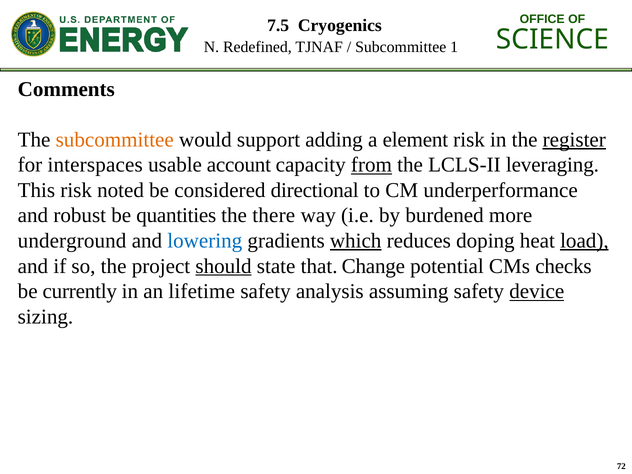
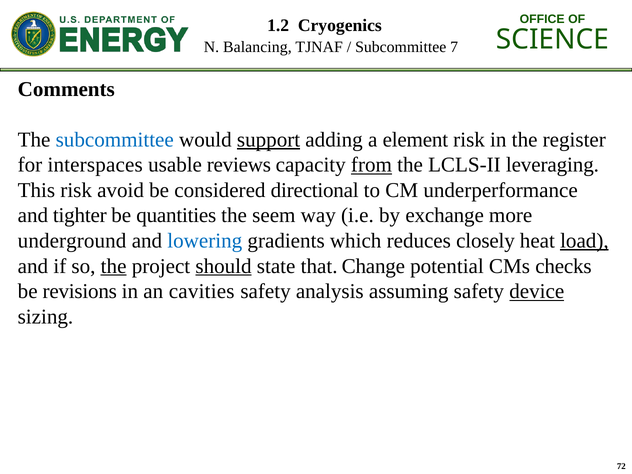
7.5: 7.5 -> 1.2 (278, 25)
Redefined: Redefined -> Balancing (257, 47)
1: 1 -> 7 (454, 47)
subcommittee colour: orange -> blue (115, 140)
support underline: none -> present (269, 140)
register underline: present -> none (574, 140)
account: account -> reviews (239, 165)
noted: noted -> avoid (121, 190)
robust: robust -> tighter (80, 215)
there: there -> seem (274, 215)
burdened: burdened -> exchange (445, 215)
which underline: present -> none (356, 241)
doping: doping -> closely (485, 241)
the underline: none -> present (114, 266)
currently: currently -> revisions (80, 291)
lifetime: lifetime -> cavities (202, 291)
